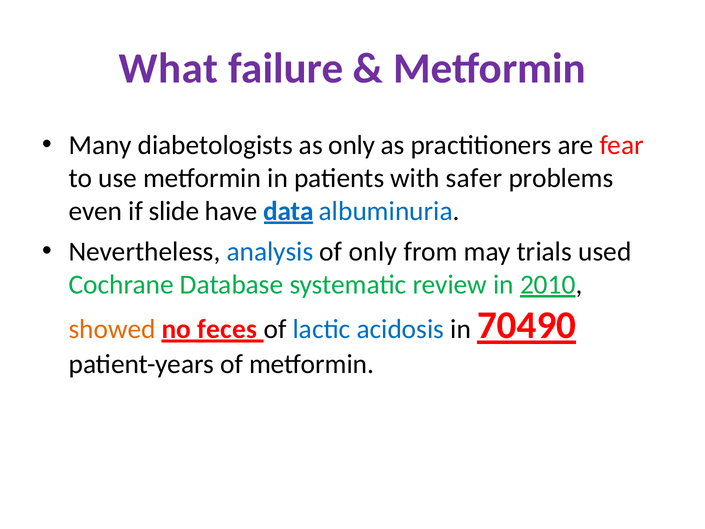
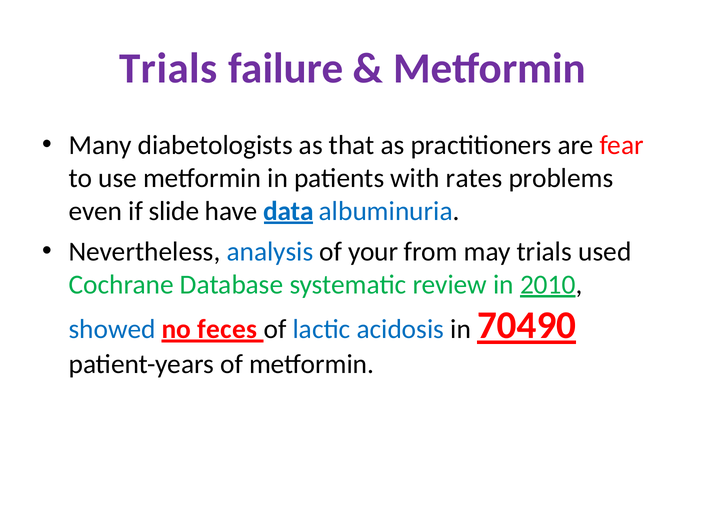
What: What -> Trials (168, 68)
as only: only -> that (352, 145)
safer: safer -> rates (474, 178)
of only: only -> your (373, 252)
showed colour: orange -> blue (112, 329)
